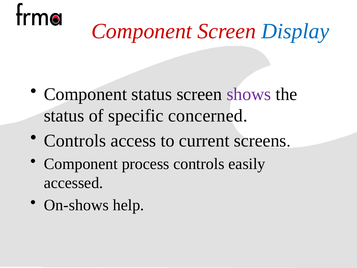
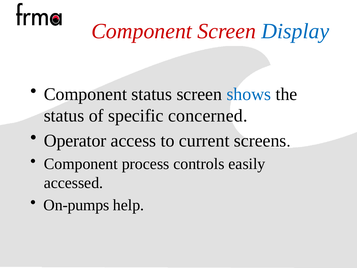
shows colour: purple -> blue (249, 94)
Controls: Controls -> Operator (75, 140)
On-shows: On-shows -> On-pumps (76, 205)
